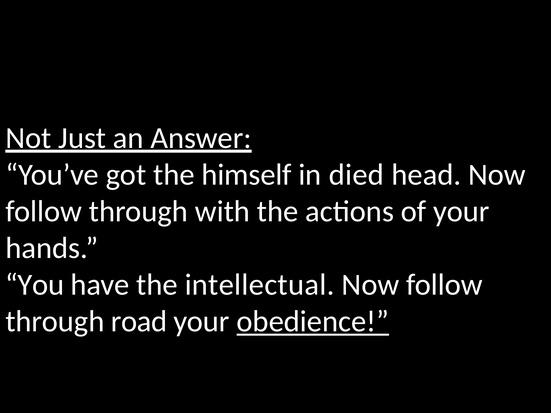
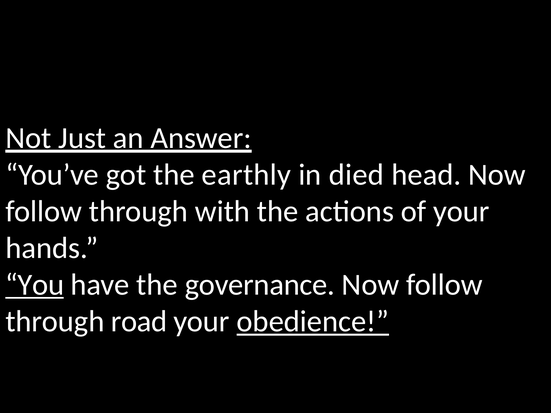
himself: himself -> earthly (246, 175)
You underline: none -> present (35, 285)
intellectual: intellectual -> governance (260, 285)
